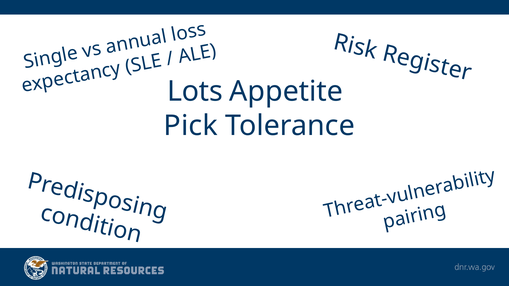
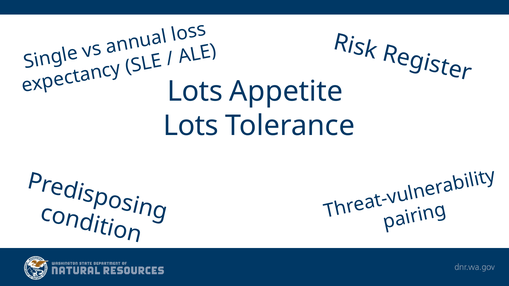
Pick: Pick -> Lots (191, 126)
